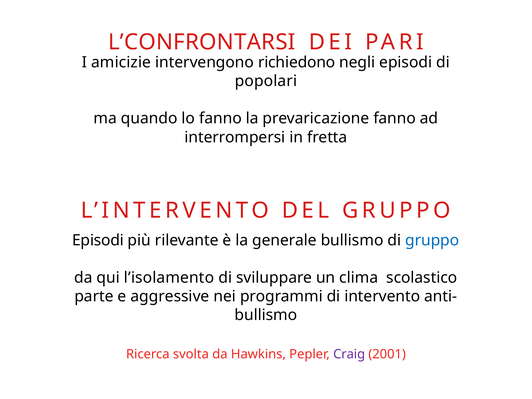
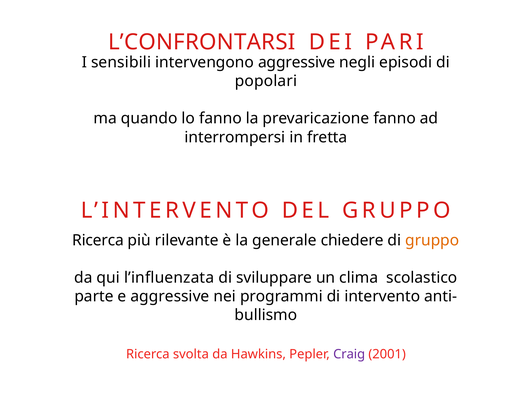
amicizie: amicizie -> sensibili (121, 62)
intervengono richiedono: richiedono -> aggressive (297, 62)
Episodi: Episodi -> Ricerca (98, 240)
generale bullismo: bullismo -> chiedere (352, 240)
gruppo colour: blue -> orange (432, 240)
l’isolamento: l’isolamento -> l’influenzata (169, 278)
